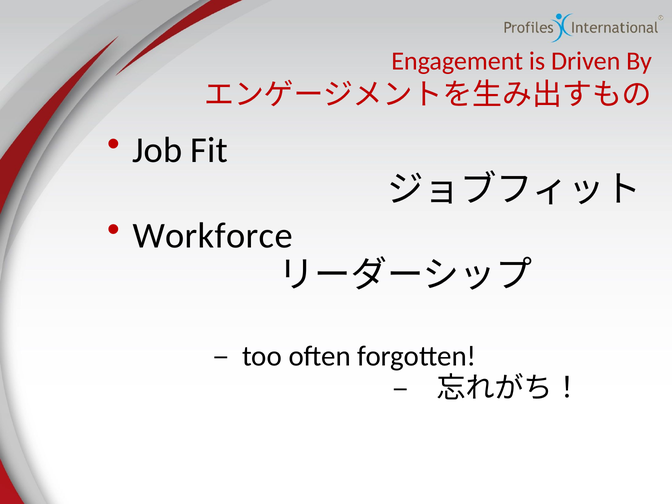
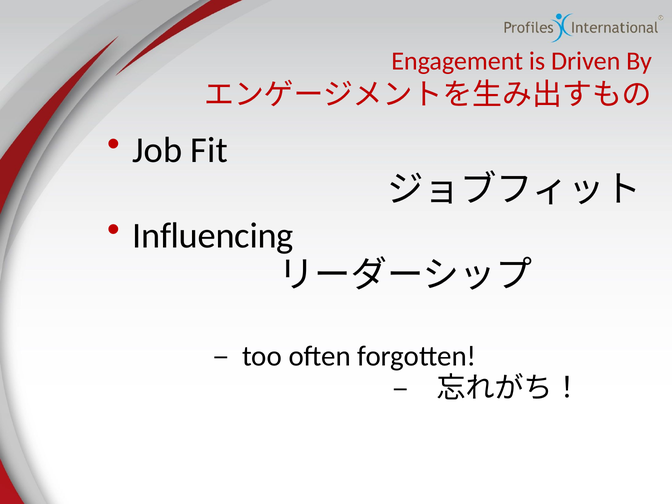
Workforce: Workforce -> Influencing (213, 236)
